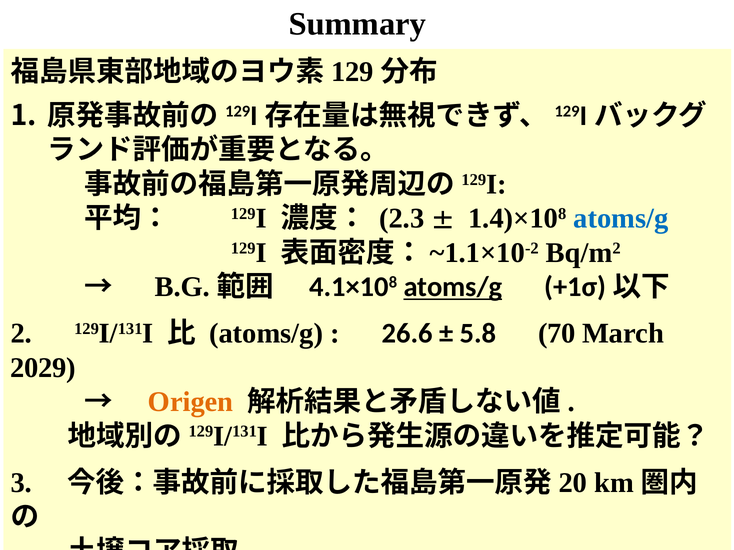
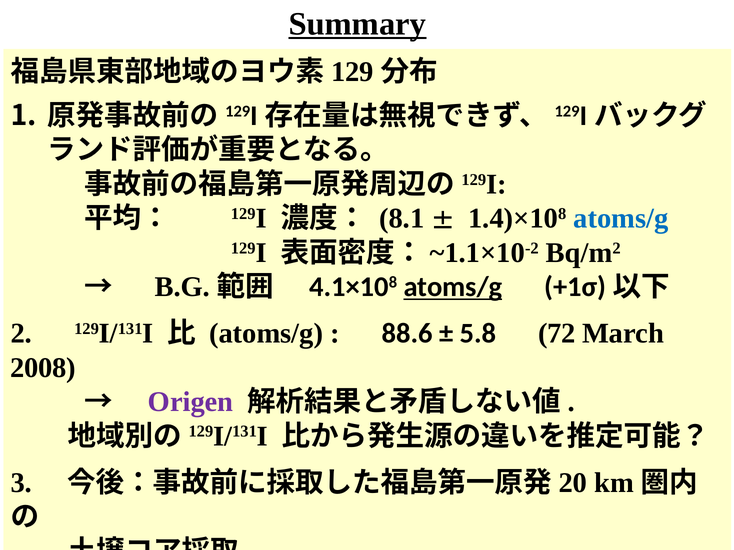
Summary underline: none -> present (357, 24)
2.3: 2.3 -> 8.1 (402, 219)
26.6: 26.6 -> 88.6 (407, 334)
70: 70 -> 72 (557, 334)
2029: 2029 -> 2008 (43, 368)
Origen colour: orange -> purple (191, 402)
